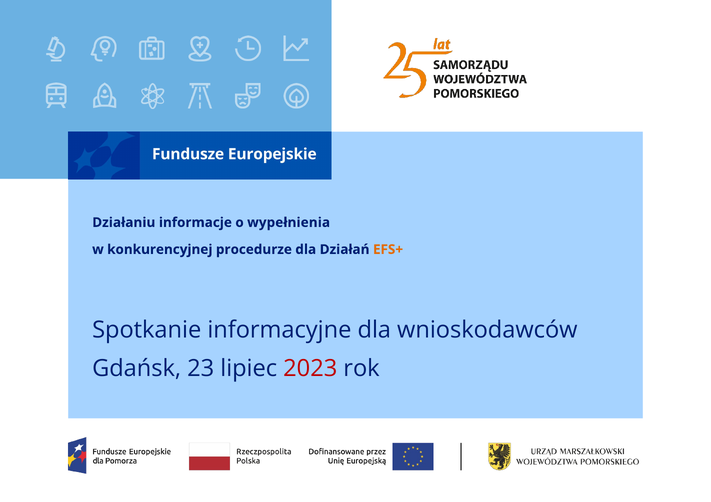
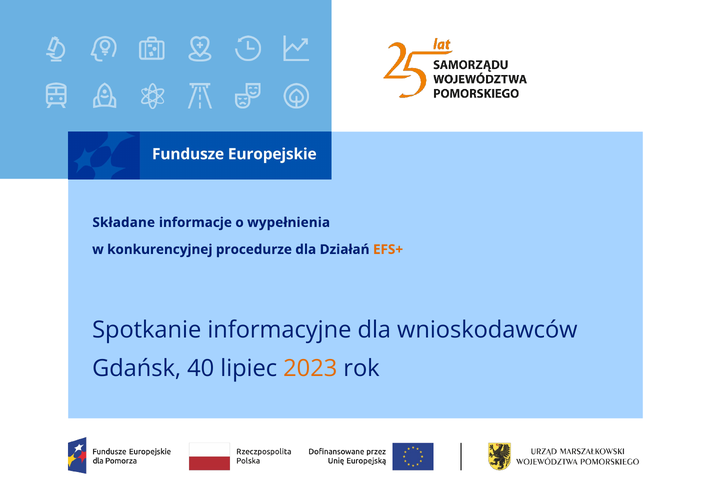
Działaniu: Działaniu -> Składane (124, 223)
23: 23 -> 40 (201, 369)
2023 colour: red -> orange (310, 369)
